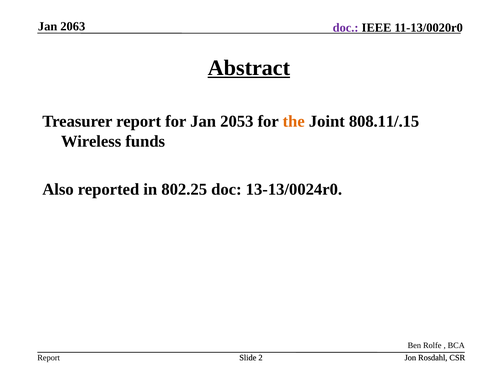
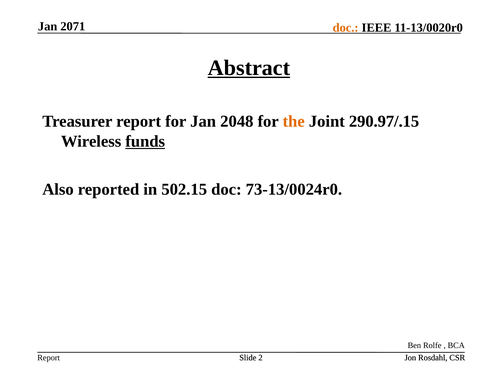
2063: 2063 -> 2071 (73, 26)
doc colour: purple -> orange (346, 28)
2053: 2053 -> 2048 (237, 122)
808.11/.15: 808.11/.15 -> 290.97/.15 (384, 122)
funds underline: none -> present (145, 141)
802.25: 802.25 -> 502.15 (184, 190)
13-13/0024r0: 13-13/0024r0 -> 73-13/0024r0 (294, 190)
